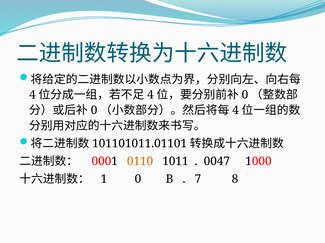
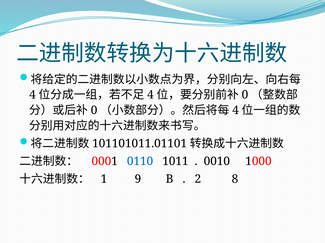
0110 colour: orange -> blue (140, 162)
0047: 0047 -> 0010 (217, 162)
1 0: 0 -> 9 (138, 180)
7: 7 -> 2 (198, 180)
